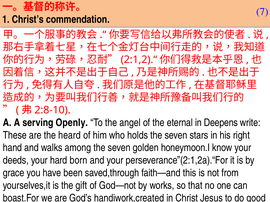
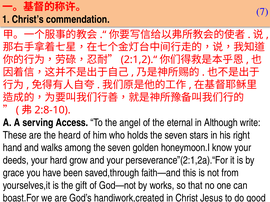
Openly: Openly -> Access (72, 123)
Deepens: Deepens -> Although (221, 123)
born: born -> grow (79, 161)
